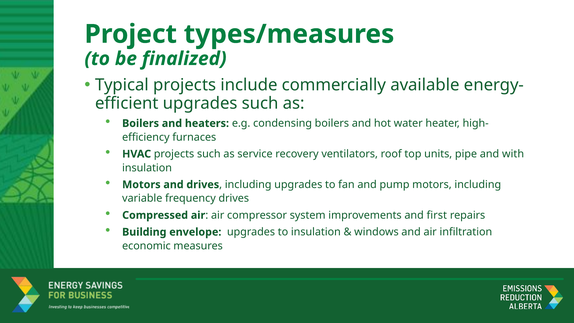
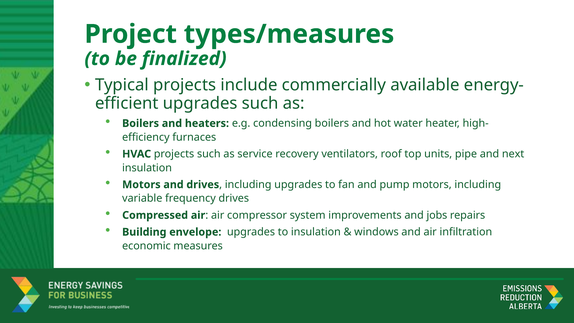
with: with -> next (513, 154)
first: first -> jobs (437, 215)
